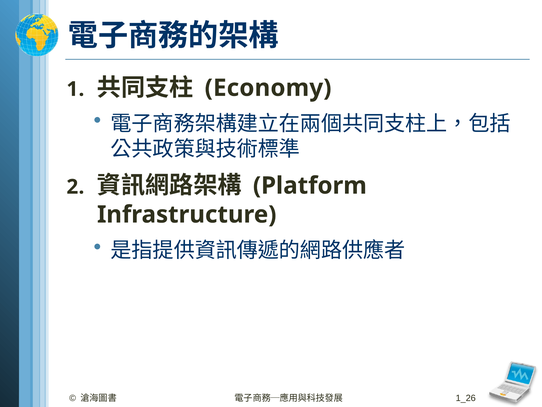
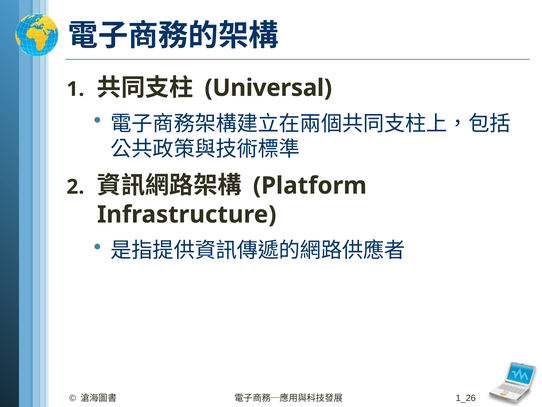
Economy: Economy -> Universal (268, 88)
